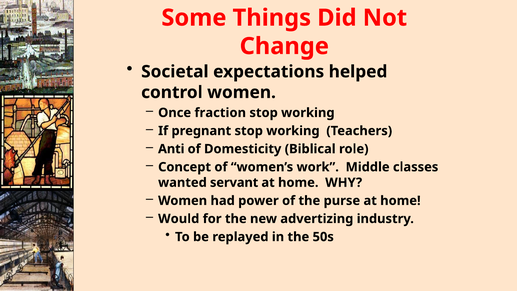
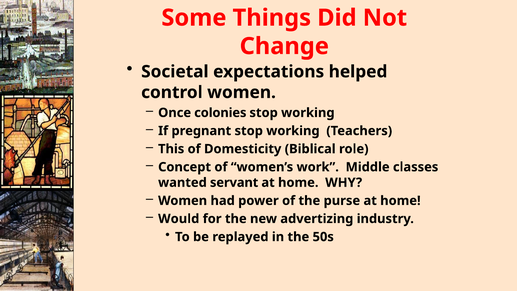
fraction: fraction -> colonies (220, 113)
Anti: Anti -> This (171, 149)
